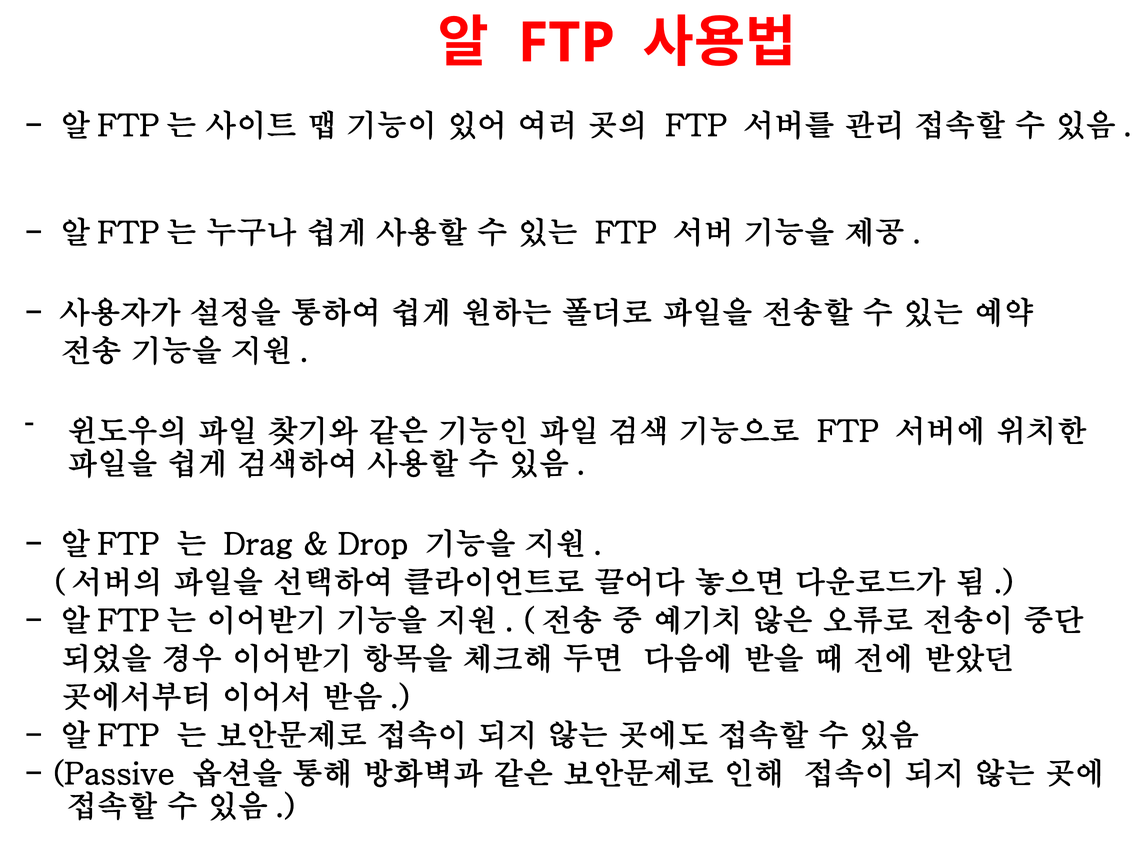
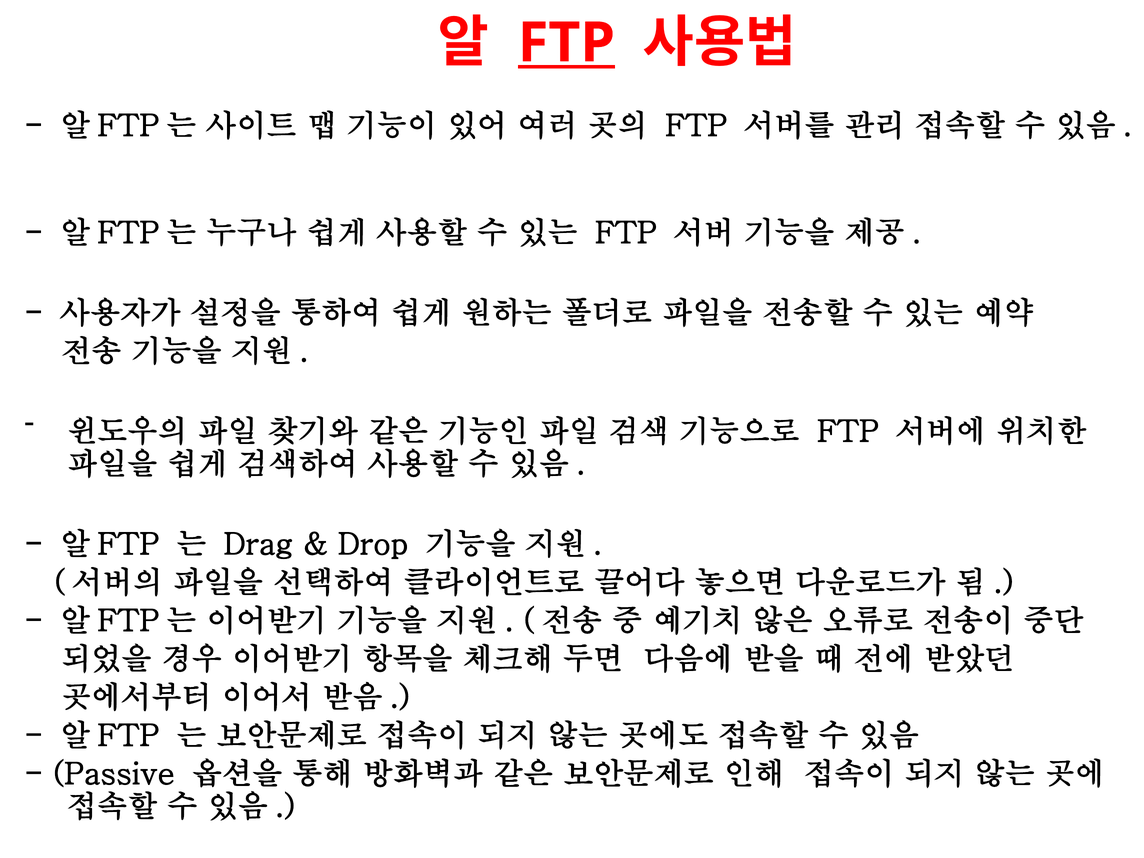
FTP underline: none -> present (566, 43)
